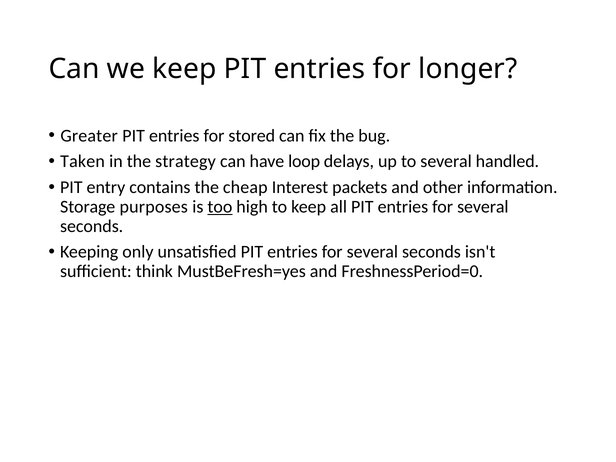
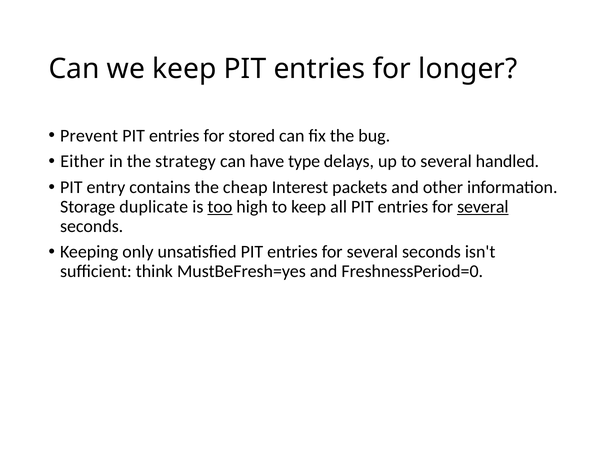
Greater: Greater -> Prevent (89, 136)
Taken: Taken -> Either (83, 161)
loop: loop -> type (304, 161)
purposes: purposes -> duplicate (154, 207)
several underline: none -> present (483, 207)
